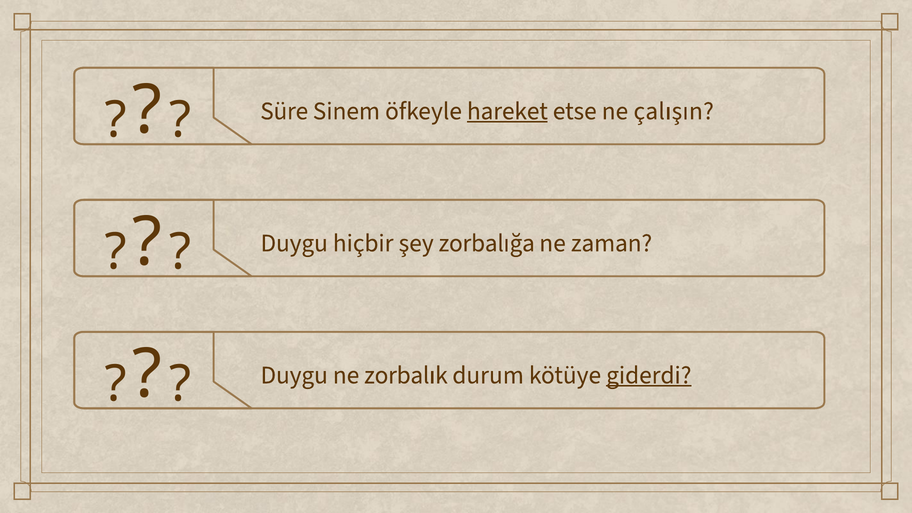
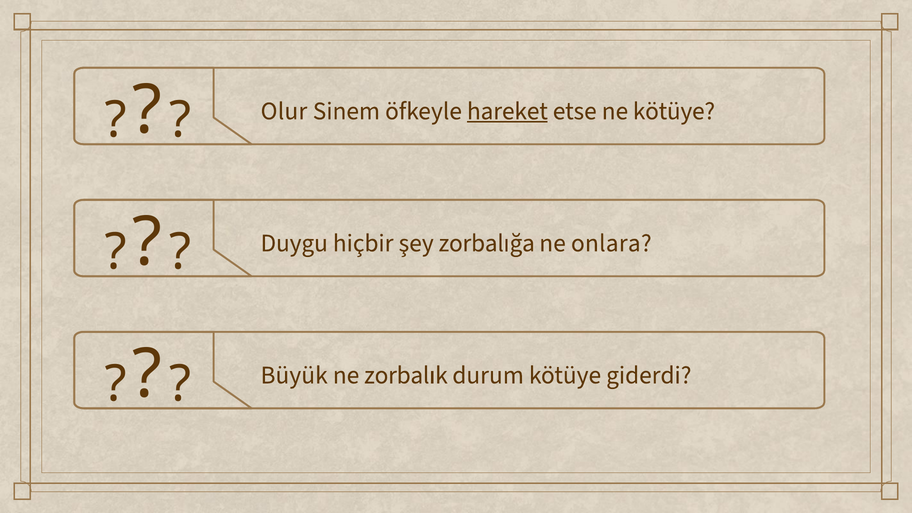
Süre: Süre -> Olur (284, 111)
ne çalışın: çalışın -> kötüye (674, 111)
zaman: zaman -> onlara (611, 243)
Duygu: Duygu -> Büyük (294, 375)
giderdi underline: present -> none (649, 375)
